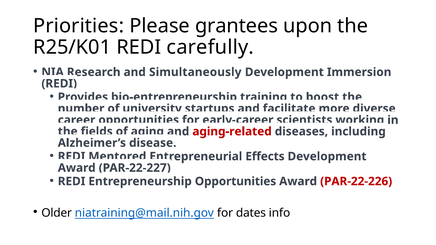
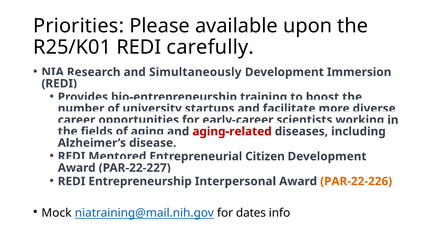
grantees: grantees -> available (236, 26)
Effects: Effects -> Citizen (265, 157)
Entrepreneurship Opportunities: Opportunities -> Interpersonal (235, 182)
PAR-22-226 colour: red -> orange (356, 182)
Older: Older -> Mock (57, 213)
